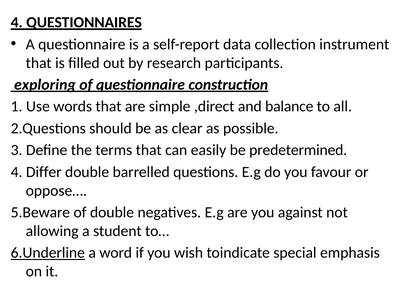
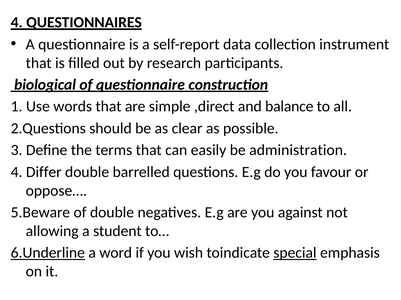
exploring: exploring -> biological (45, 85)
predetermined: predetermined -> administration (298, 150)
special underline: none -> present (295, 253)
